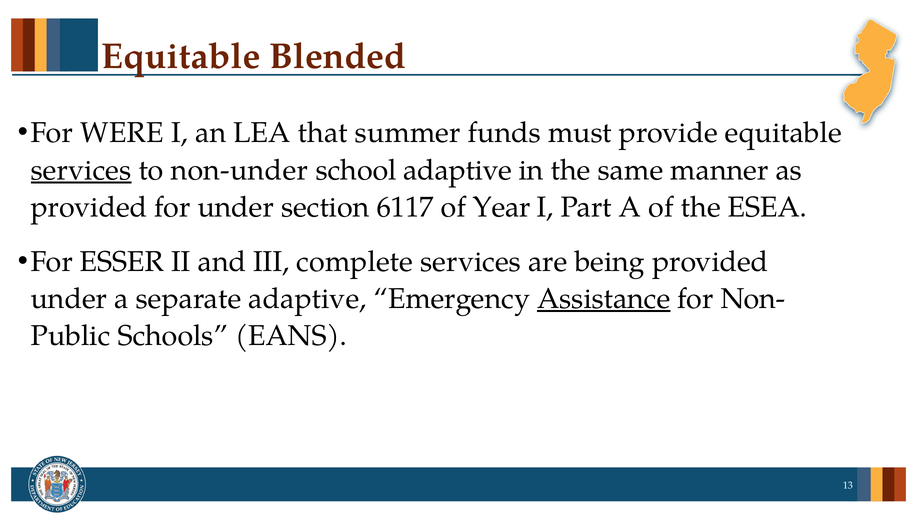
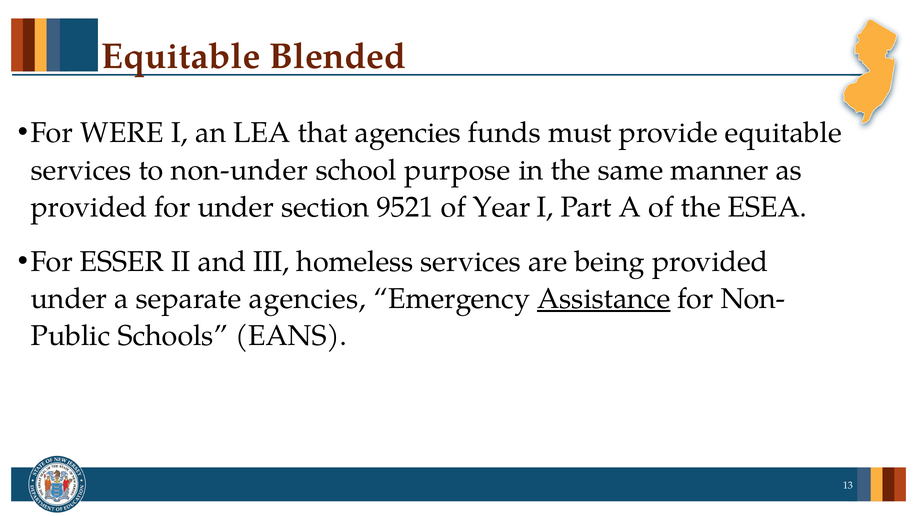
that summer: summer -> agencies (408, 133)
services underline: present -> none (81, 170)
school adaptive: adaptive -> purpose (457, 170)
6117: 6117 -> 9521 (405, 207)
complete: complete -> homeless (355, 262)
separate adaptive: adaptive -> agencies (307, 299)
